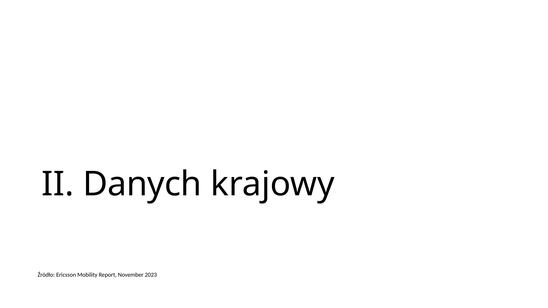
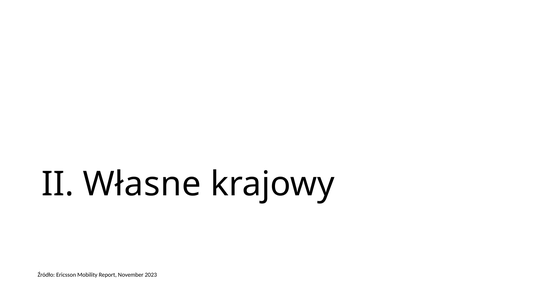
Danych: Danych -> Własne (142, 184)
